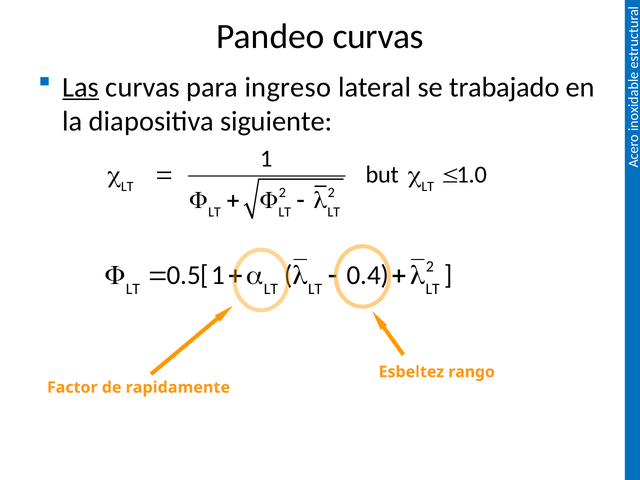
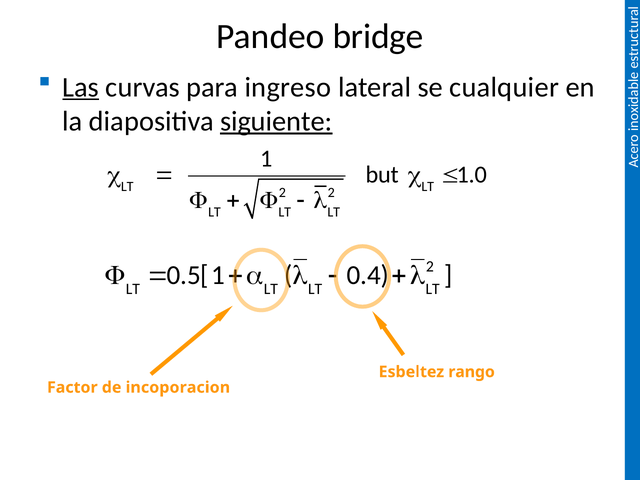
Pandeo curvas: curvas -> bridge (378, 36)
trabajado: trabajado -> cualquier (504, 87)
siguiente underline: none -> present (276, 121)
rapidamente: rapidamente -> incoporacion (178, 387)
